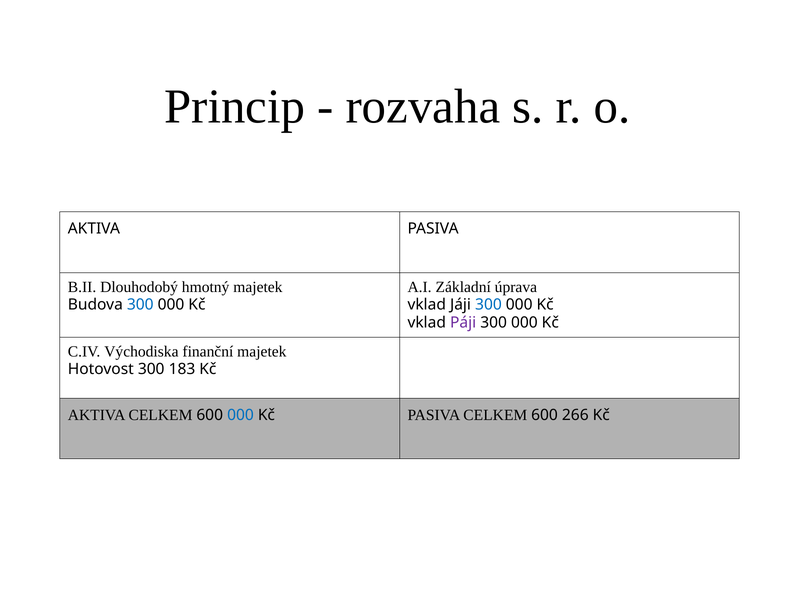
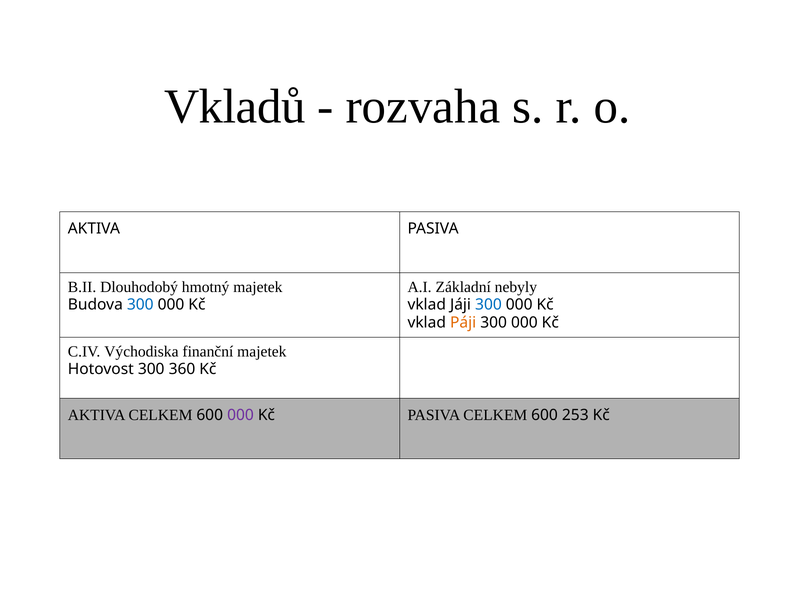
Princip: Princip -> Vkladů (235, 107)
úprava: úprava -> nebyly (516, 287)
Páji colour: purple -> orange (463, 323)
183: 183 -> 360 (182, 369)
000 colour: blue -> purple (241, 415)
266: 266 -> 253 (575, 415)
